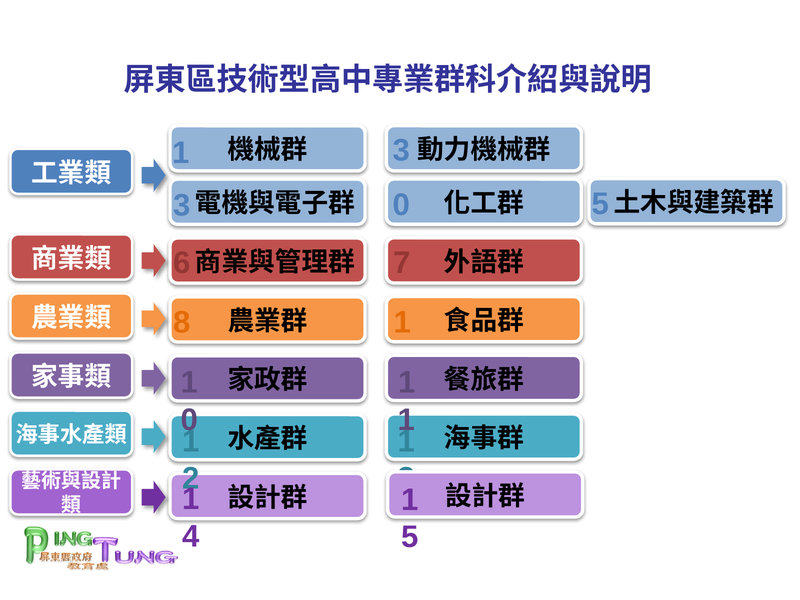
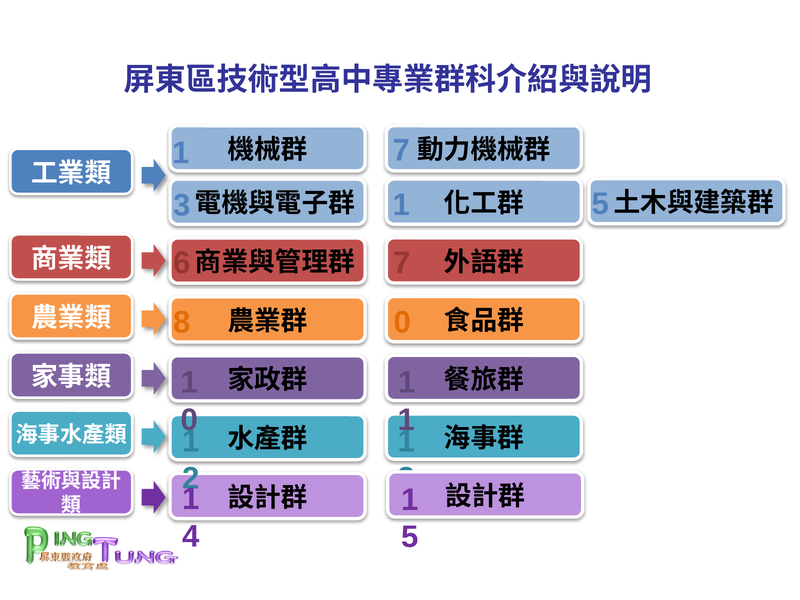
3: 3 -> 7 (401, 150)
0: 0 -> 1 (401, 205)
8 1: 1 -> 0 (402, 322)
